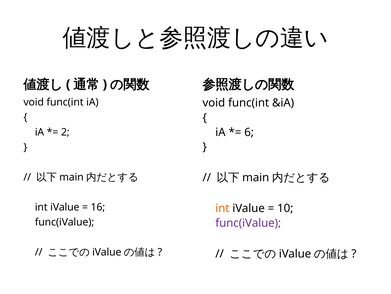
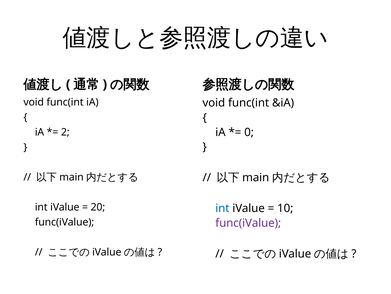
6: 6 -> 0 (249, 132)
16: 16 -> 20 (98, 207)
int colour: orange -> blue (222, 208)
